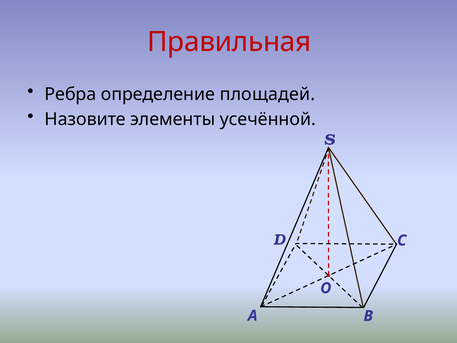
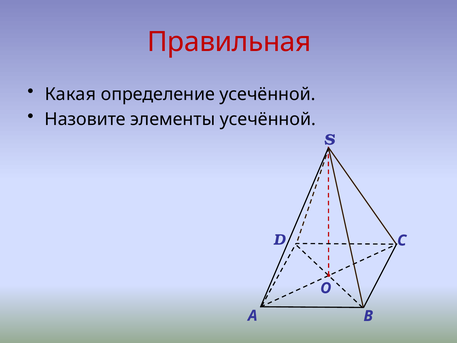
Ребра: Ребра -> Какая (70, 94)
определение площадей: площадей -> усечённой (268, 94)
